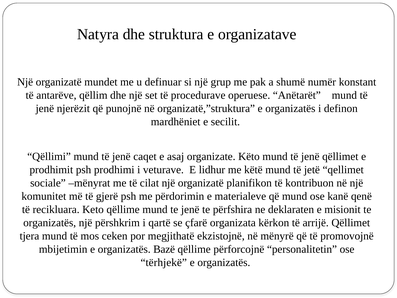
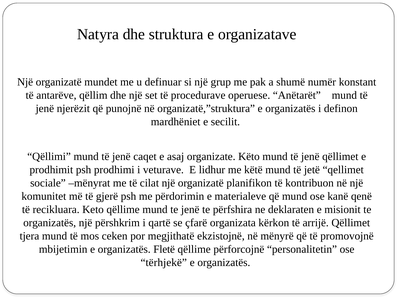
Bazë: Bazë -> Fletë (164, 249)
